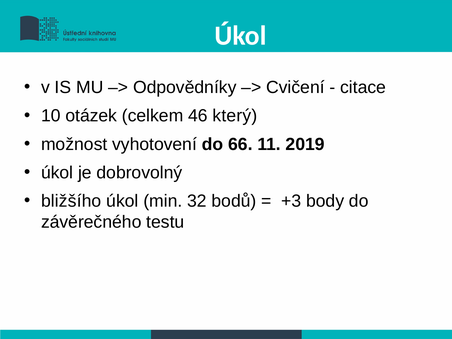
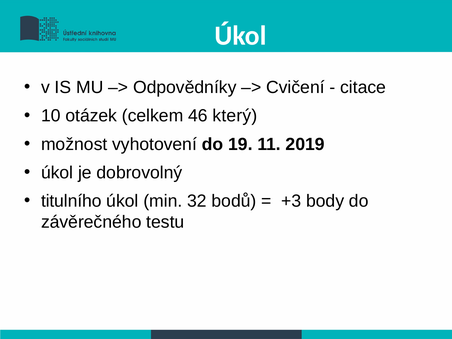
66: 66 -> 19 (240, 144)
bližšího: bližšího -> titulního (71, 201)
